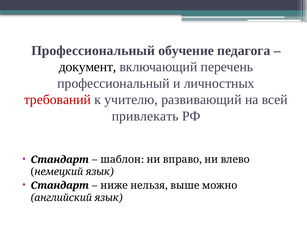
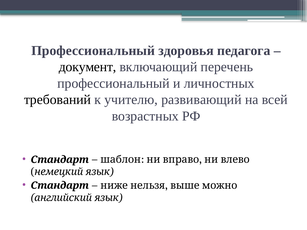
обучение: обучение -> здоровья (186, 51)
требований colour: red -> black (58, 100)
привлекать: привлекать -> возрастных (145, 116)
